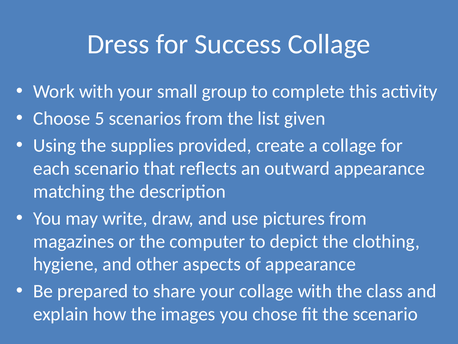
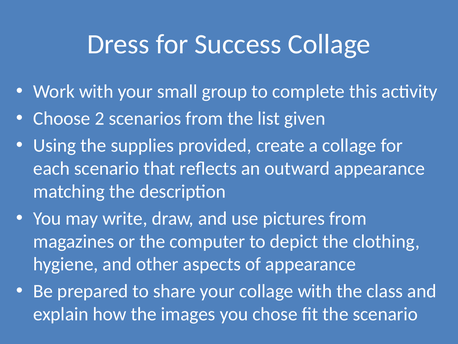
5: 5 -> 2 (100, 118)
